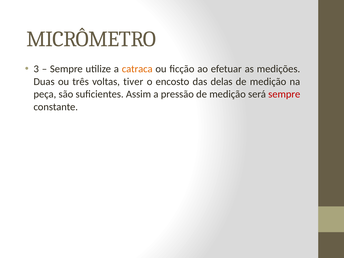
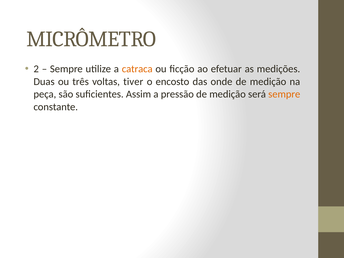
3: 3 -> 2 (36, 69)
delas: delas -> onde (221, 82)
sempre colour: red -> orange (284, 94)
